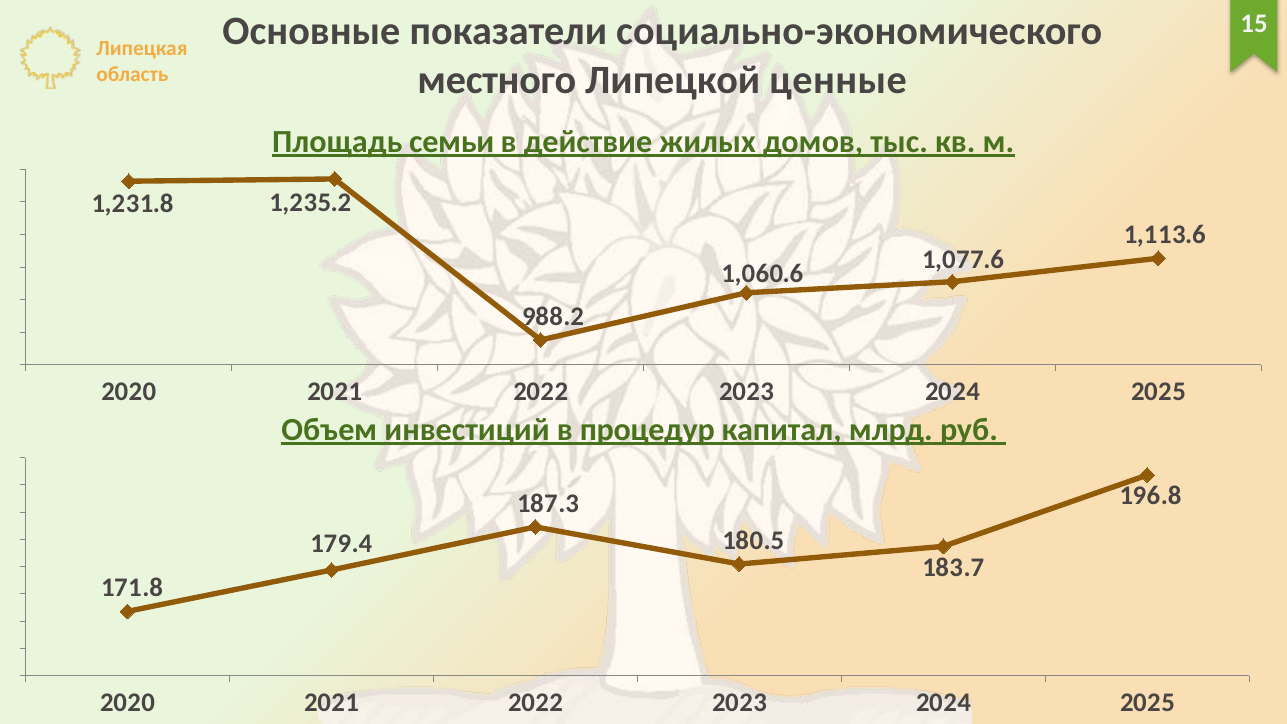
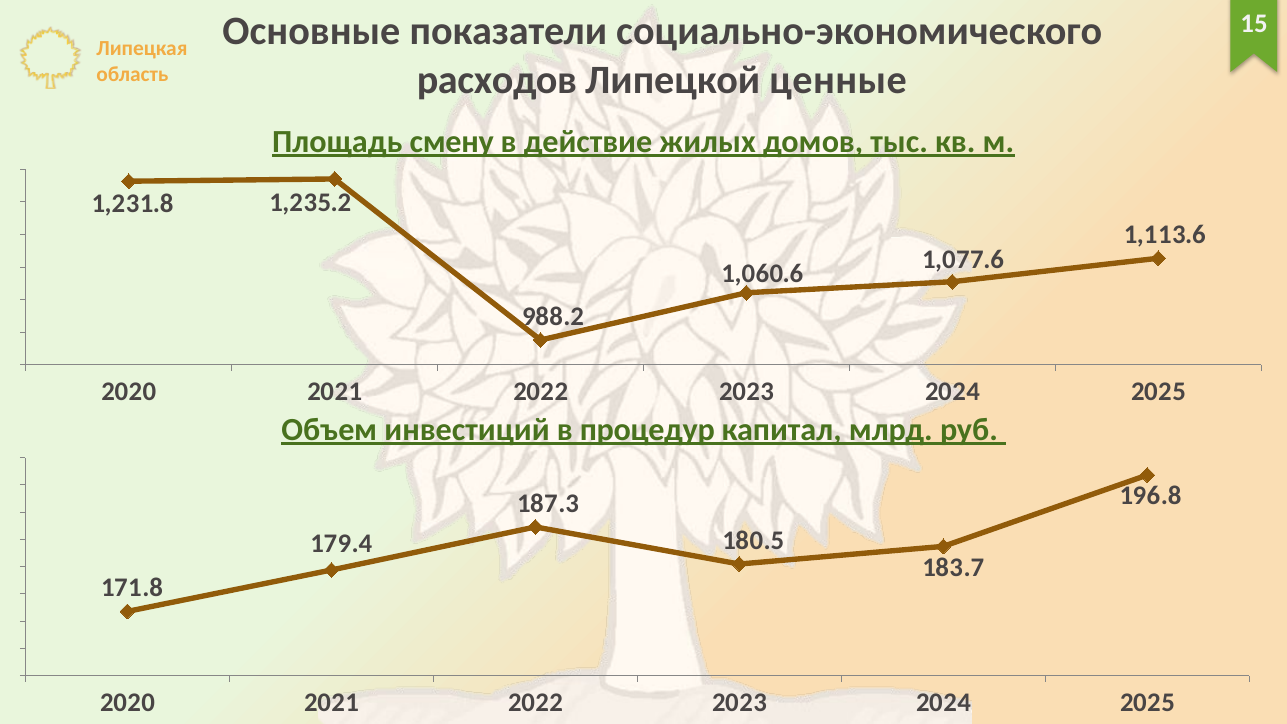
местного: местного -> расходов (497, 80)
семьи: семьи -> смену (452, 142)
